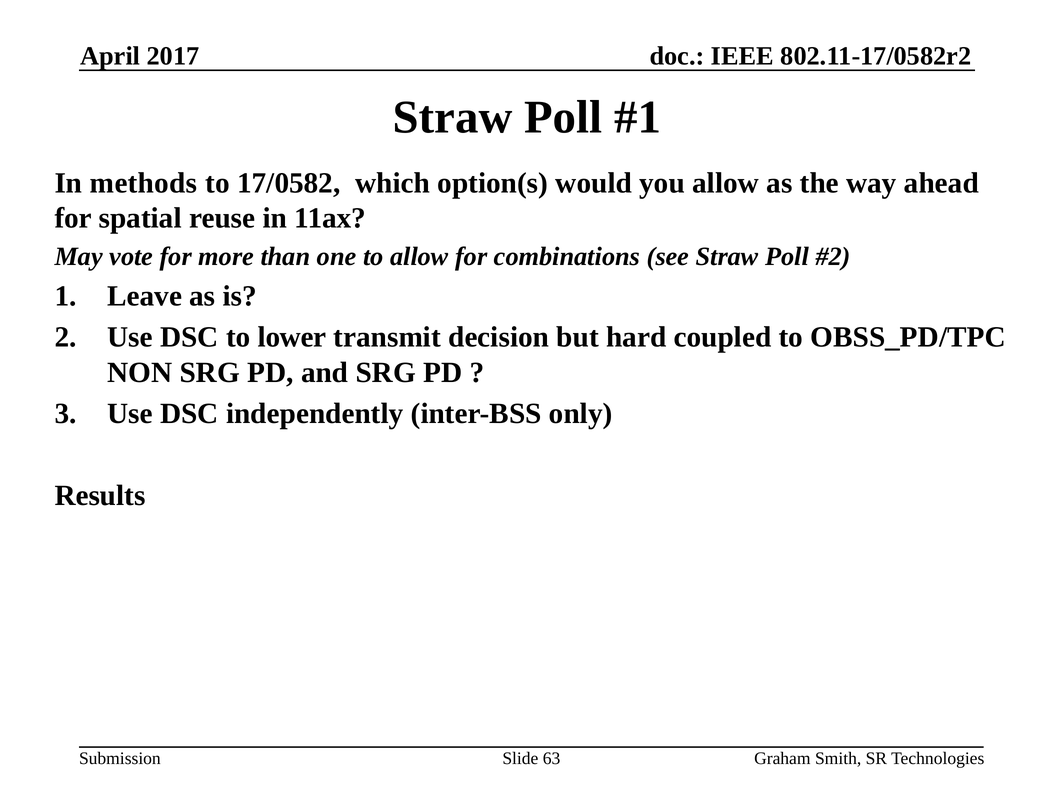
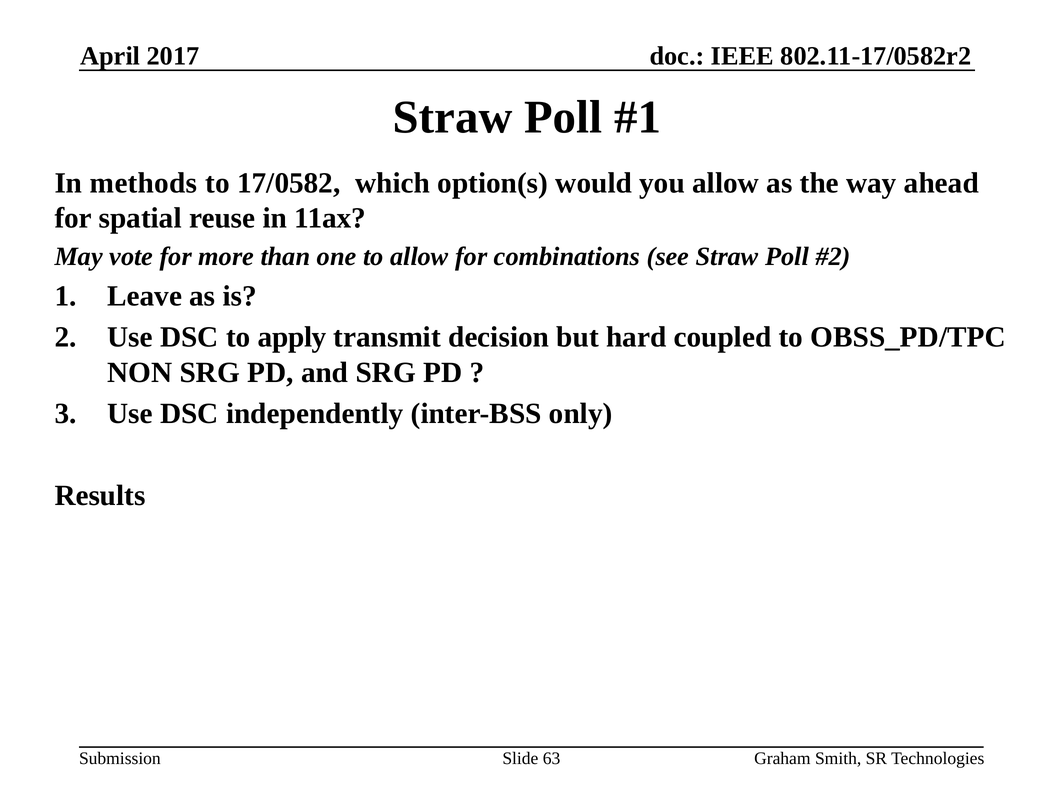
lower: lower -> apply (292, 337)
